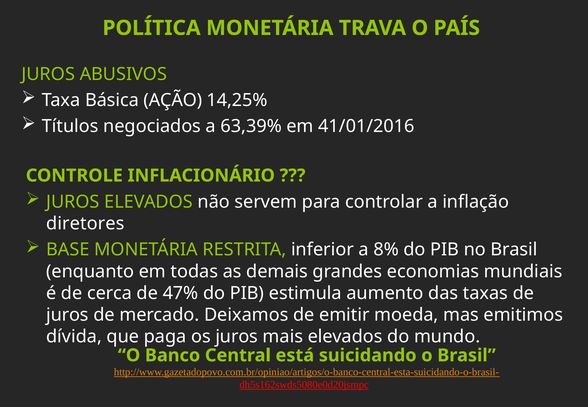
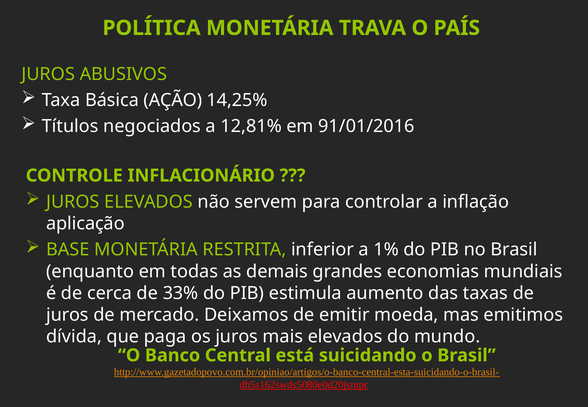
63,39%: 63,39% -> 12,81% (251, 126)
41/01/2016: 41/01/2016 -> 91/01/2016 (366, 126)
diretores: diretores -> aplicação (85, 224)
8%: 8% -> 1% (386, 250)
47%: 47% -> 33% (181, 293)
